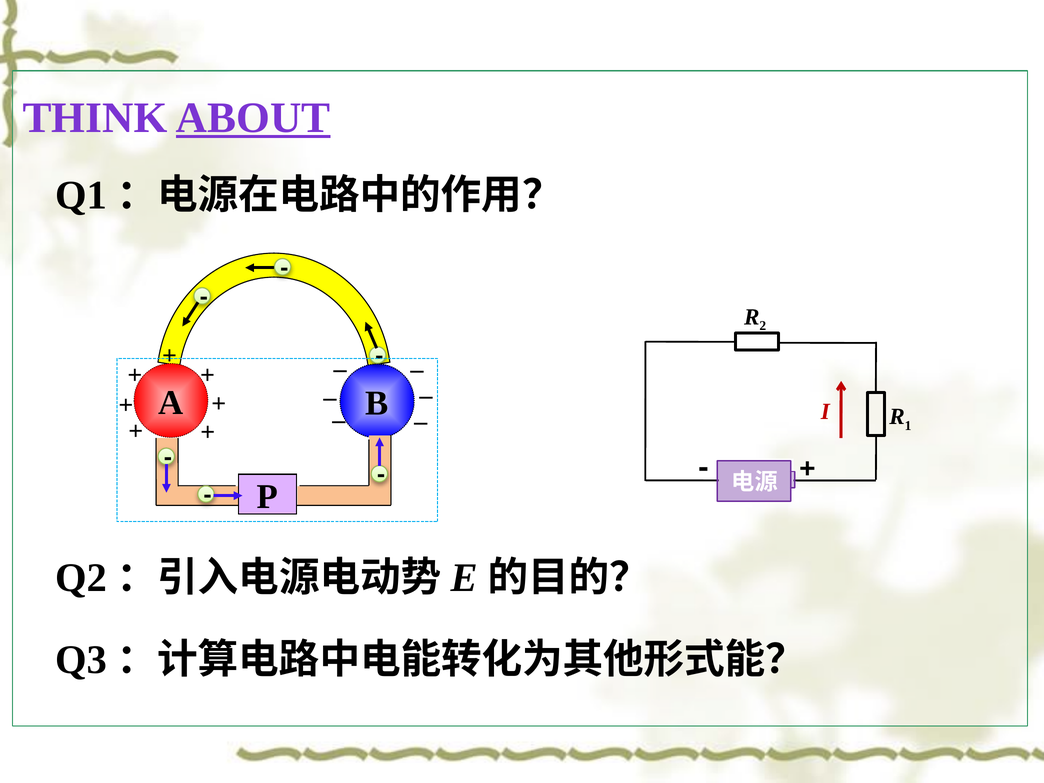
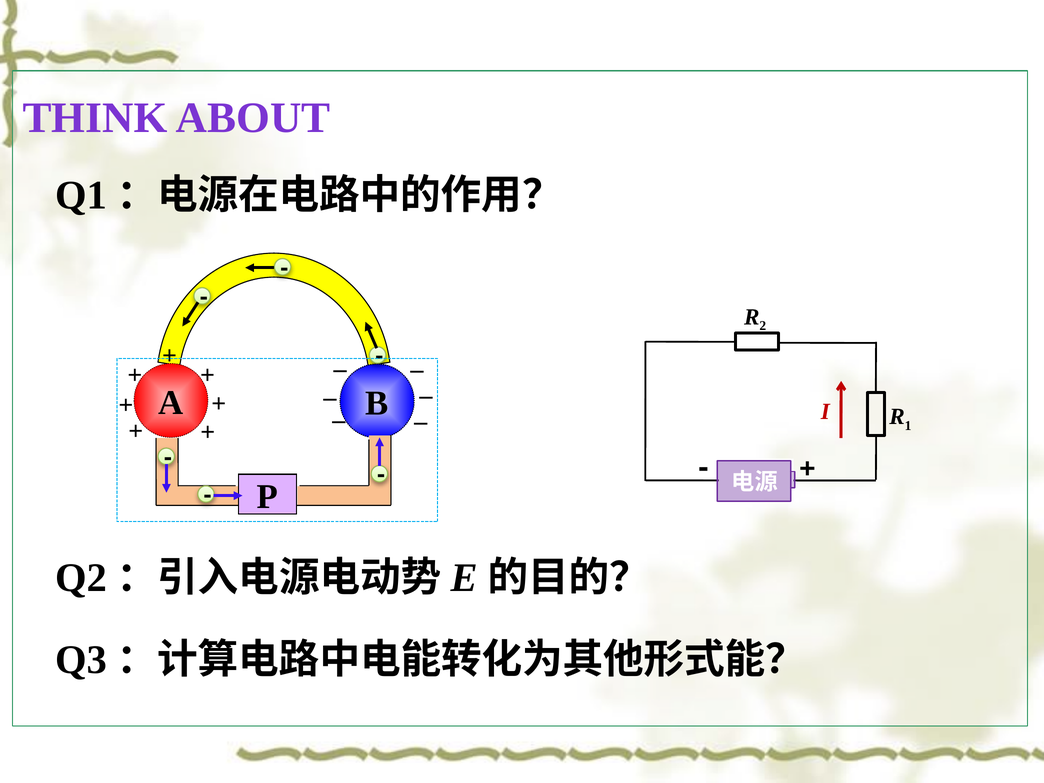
ABOUT underline: present -> none (253, 118)
